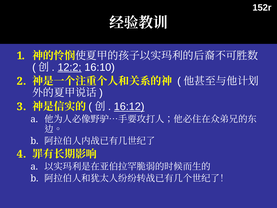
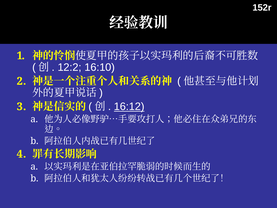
12:2 underline: present -> none (70, 67)
